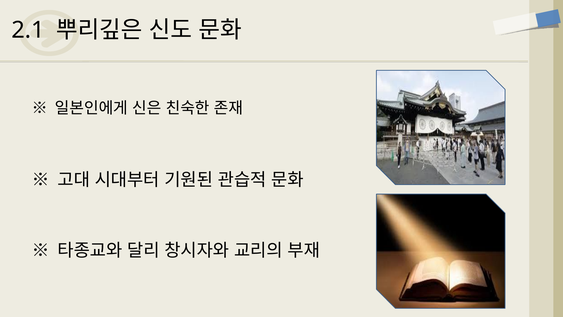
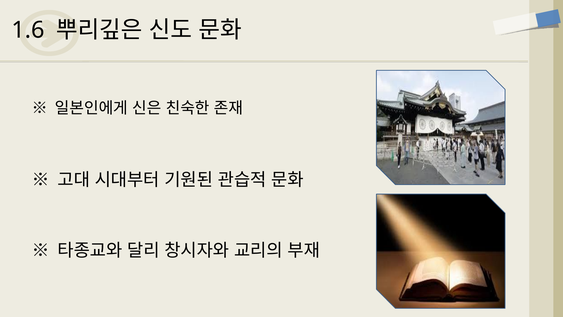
2.1: 2.1 -> 1.6 (28, 30)
